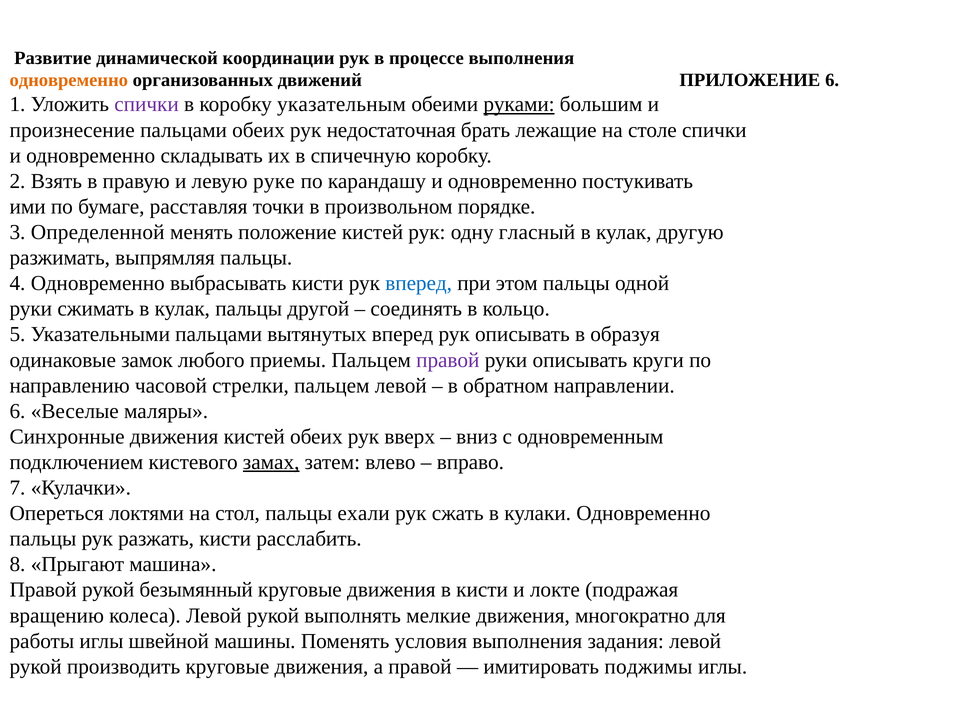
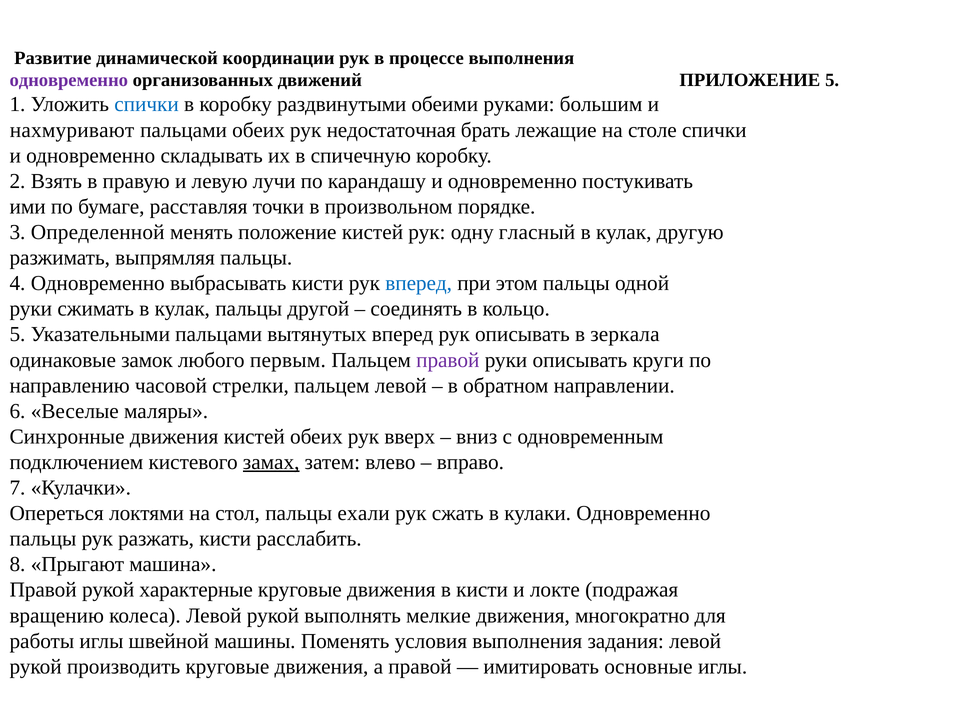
одновременно colour: orange -> purple (69, 80)
ПРИЛОЖЕНИЕ 6: 6 -> 5 (832, 80)
спички colour: purple -> blue (147, 105)
указательным: указательным -> раздвинутыми (342, 105)
руками underline: present -> none (519, 105)
произнесение: произнесение -> нахмуривают (72, 130)
руке: руке -> лучи (274, 181)
образуя: образуя -> зеркала (625, 335)
приемы: приемы -> первым (288, 360)
безымянный: безымянный -> характерные (196, 590)
поджимы: поджимы -> основные (648, 667)
